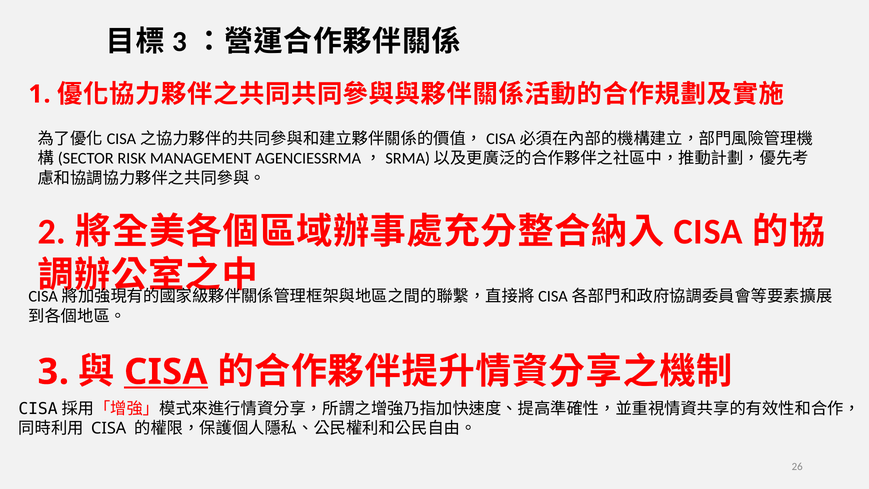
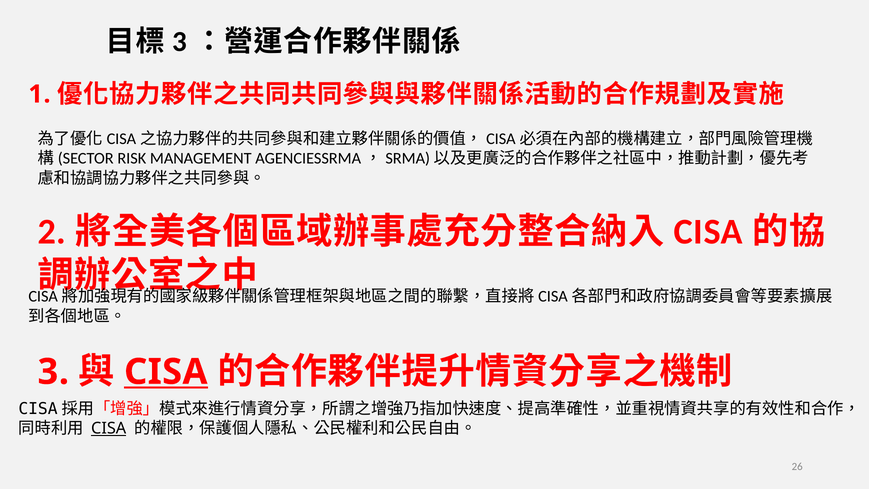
CISA underline: none -> present (109, 428)
